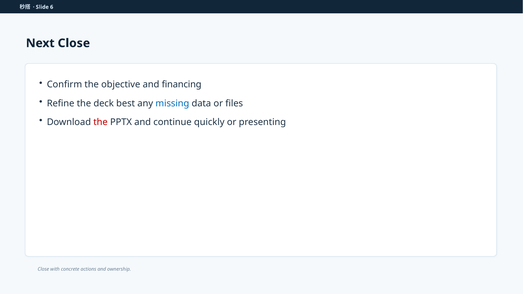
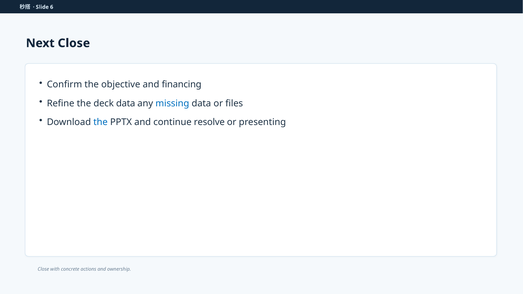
deck best: best -> data (126, 103)
the colour: red -> blue (101, 122)
quickly: quickly -> resolve (209, 122)
